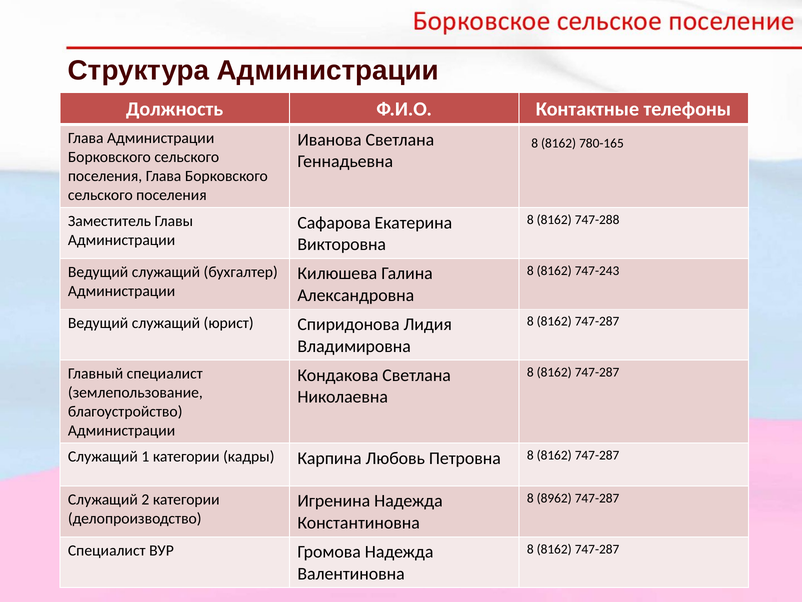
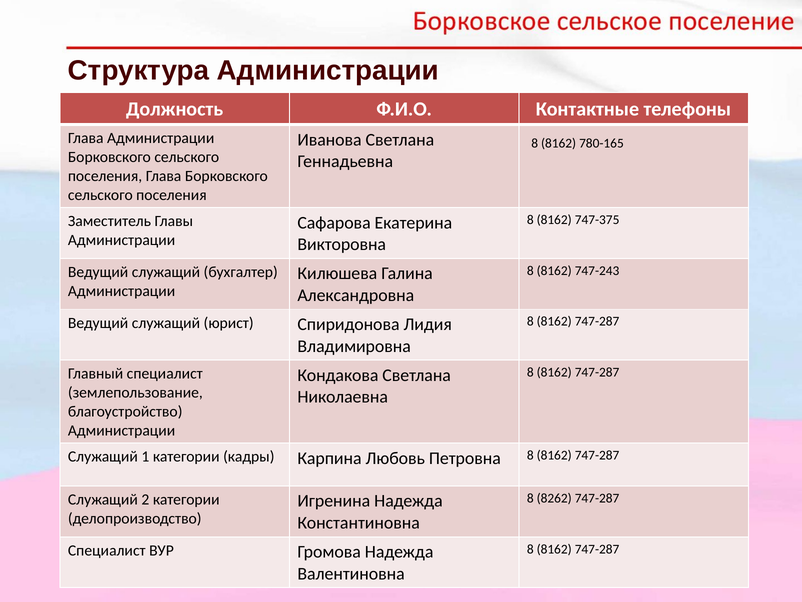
747-288: 747-288 -> 747-375 (597, 220)
8962: 8962 -> 8262 (554, 498)
